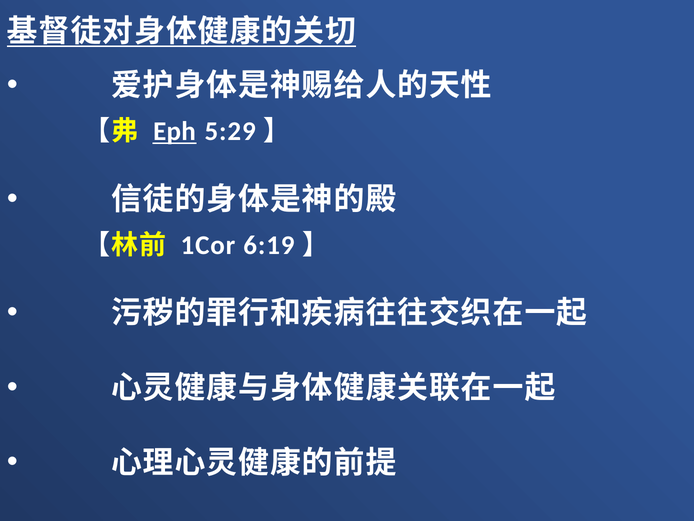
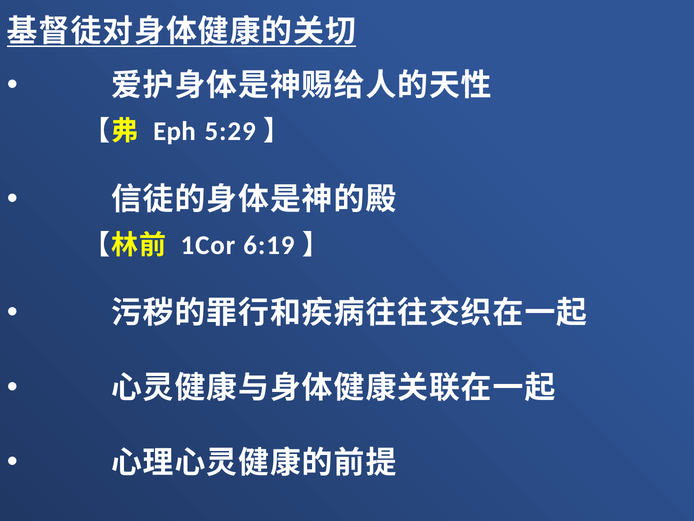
Eph underline: present -> none (174, 131)
